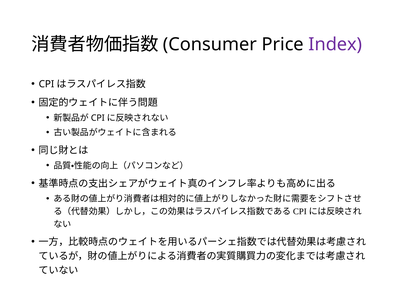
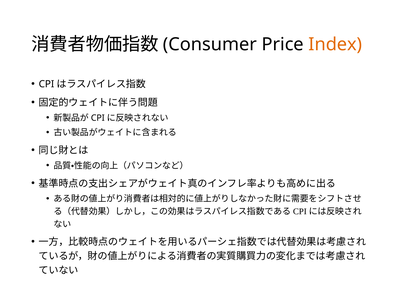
Index colour: purple -> orange (335, 45)
